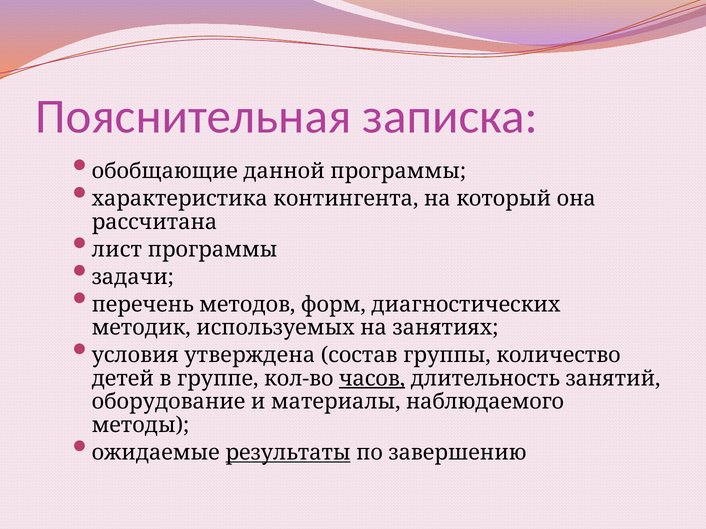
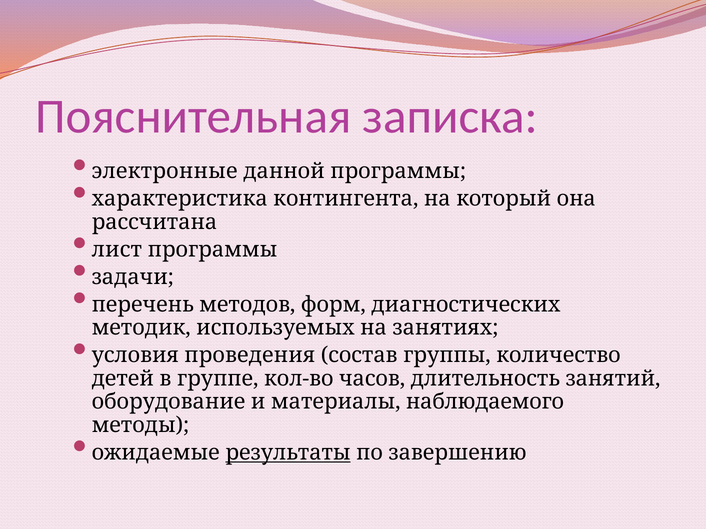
обобщающие: обобщающие -> электронные (165, 171)
утверждена: утверждена -> проведения (250, 356)
часов underline: present -> none (372, 379)
